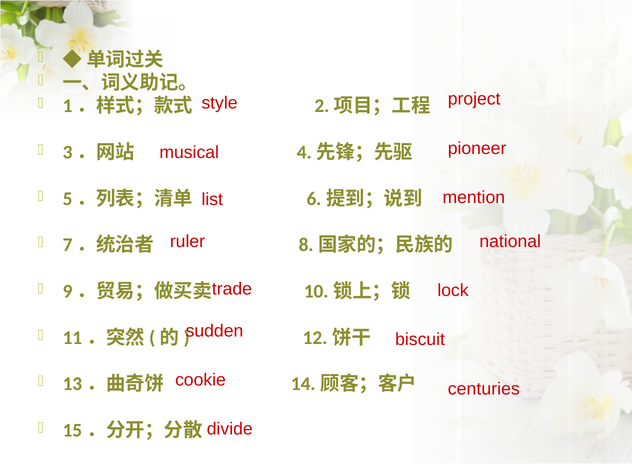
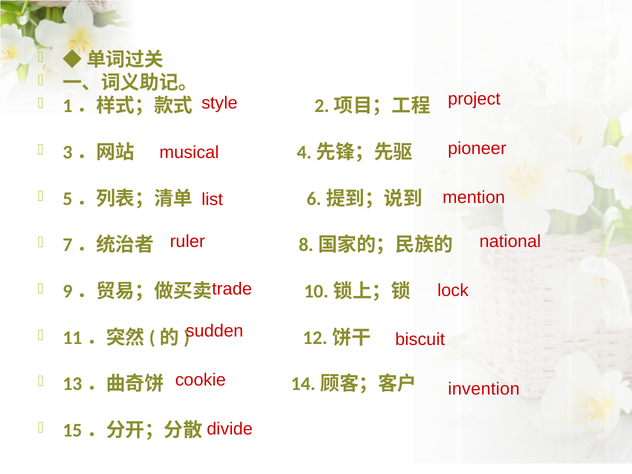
centuries: centuries -> invention (484, 389)
